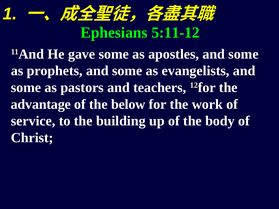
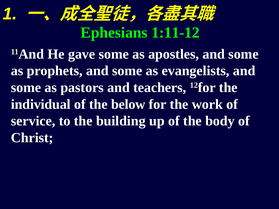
5:11-12: 5:11-12 -> 1:11-12 (176, 33)
advantage: advantage -> individual (41, 104)
